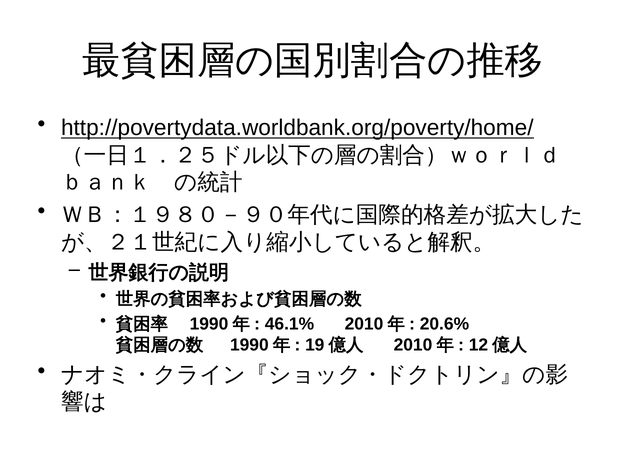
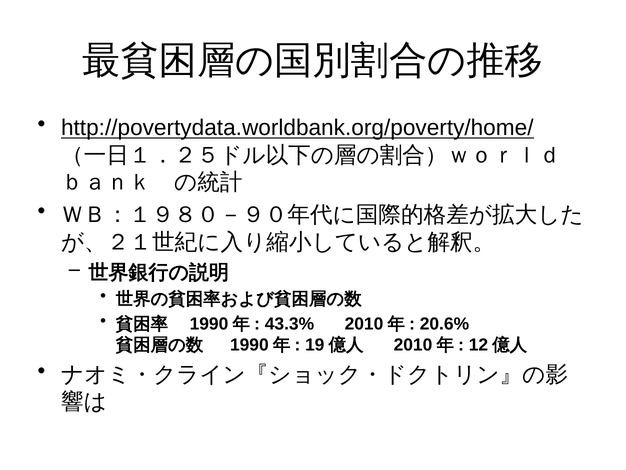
46.1%: 46.1% -> 43.3% (289, 324)
